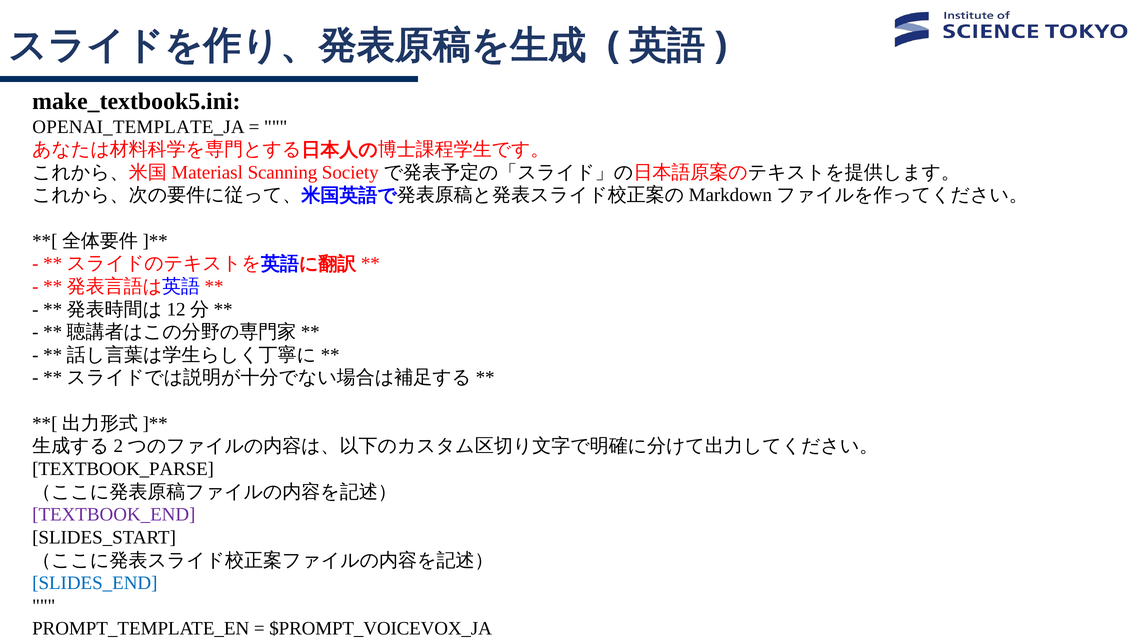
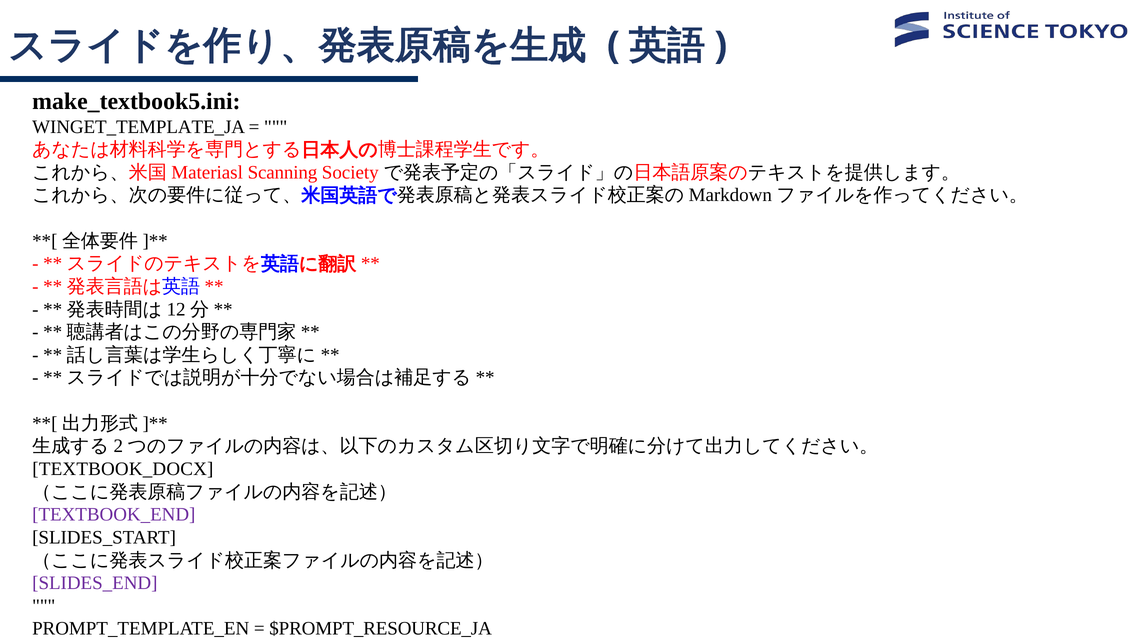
OPENAI_TEMPLATE_JA: OPENAI_TEMPLATE_JA -> WINGET_TEMPLATE_JA (139, 127)
TEXTBOOK_PARSE: TEXTBOOK_PARSE -> TEXTBOOK_DOCX (123, 469)
SLIDES_END colour: blue -> purple (95, 583)
$PROMPT_VOICEVOX_JA: $PROMPT_VOICEVOX_JA -> $PROMPT_RESOURCE_JA (381, 629)
